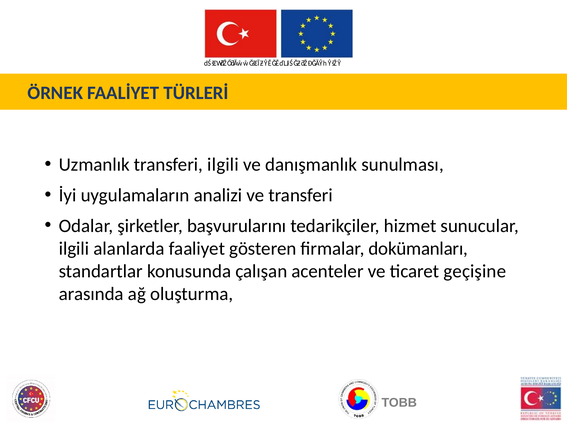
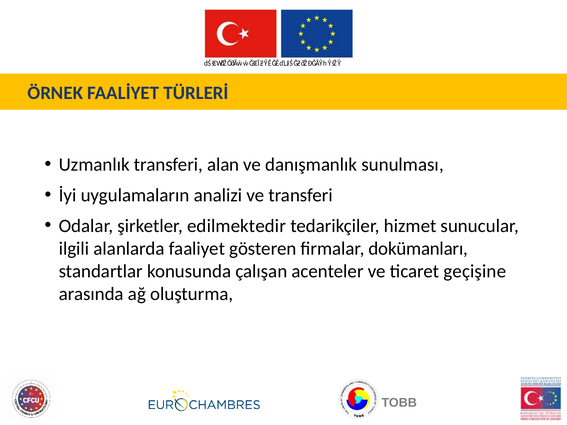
transferi ilgili: ilgili -> alan (223, 165)
başvurularını: başvurularını -> edilmektedir (237, 226)
